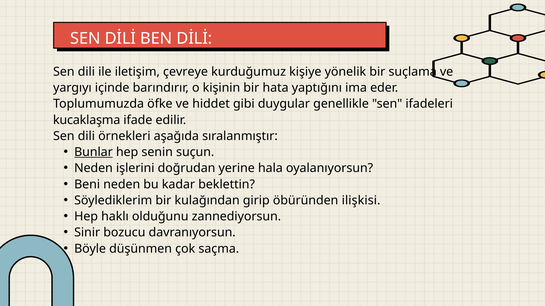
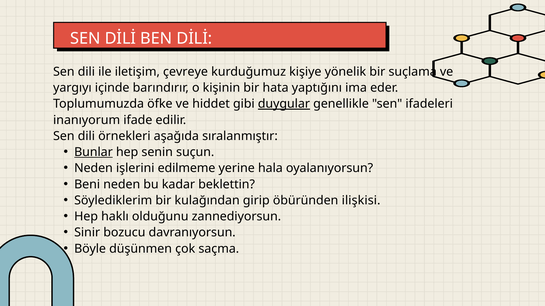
duygular underline: none -> present (284, 104)
kucaklaşma: kucaklaşma -> inanıyorum (87, 120)
doğrudan: doğrudan -> edilmeme (187, 169)
